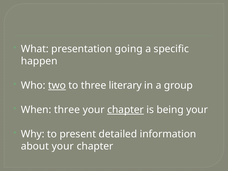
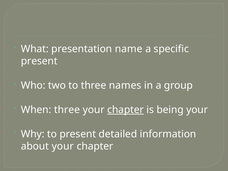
going: going -> name (129, 49)
happen: happen -> present (39, 61)
two underline: present -> none (57, 85)
literary: literary -> names (125, 85)
